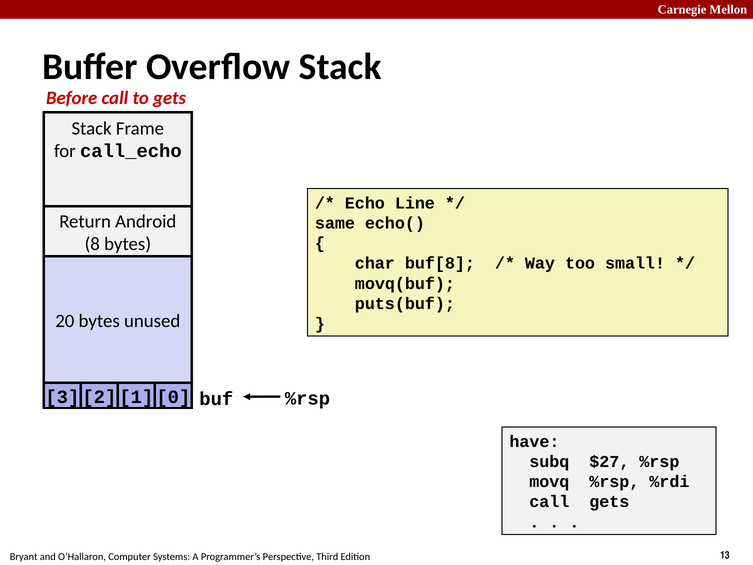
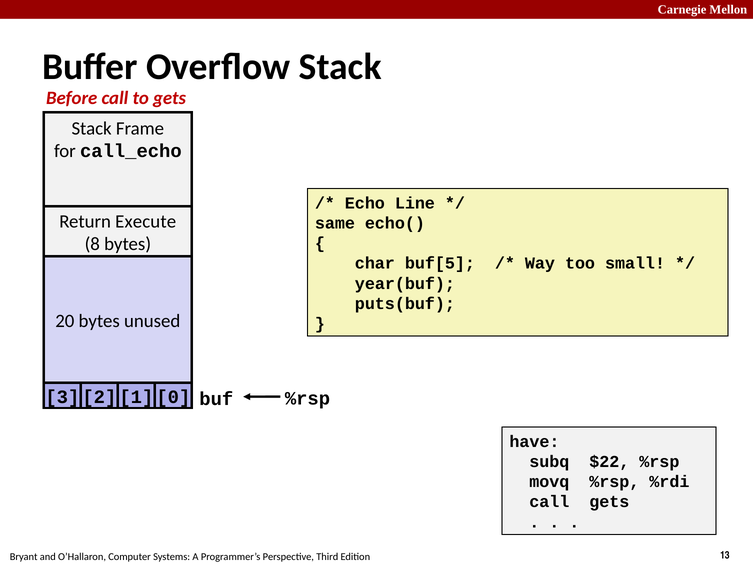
Android: Android -> Execute (146, 221)
buf[8: buf[8 -> buf[5 (440, 263)
movq(buf: movq(buf -> year(buf (405, 283)
$27: $27 -> $22 (609, 462)
